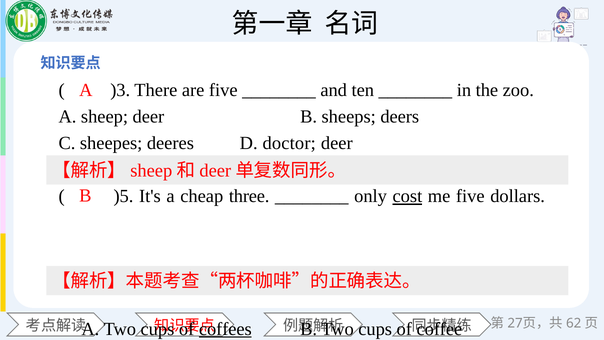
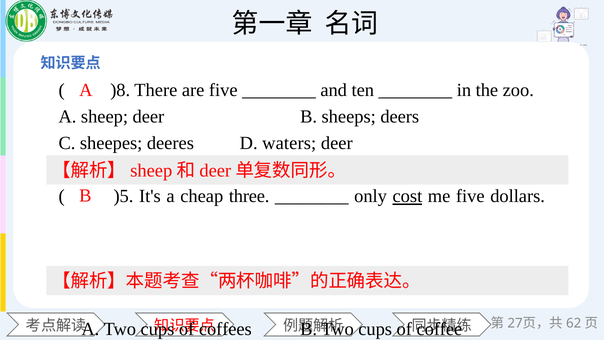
)3: )3 -> )8 (120, 90)
doctor: doctor -> waters (289, 143)
coffees underline: present -> none (225, 329)
